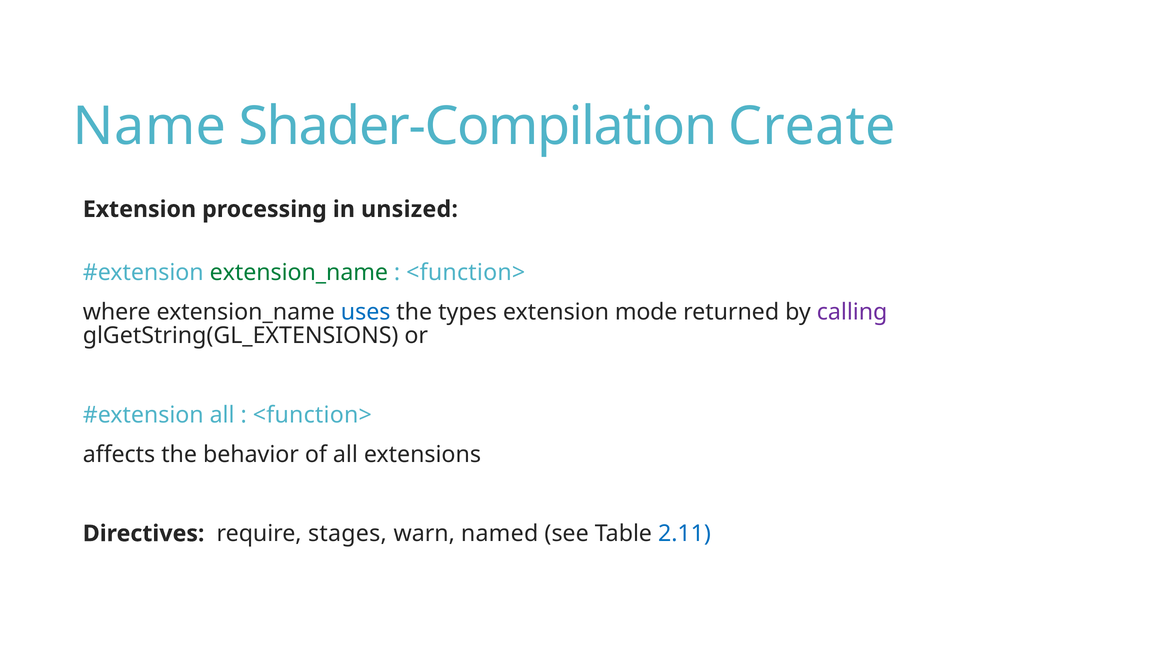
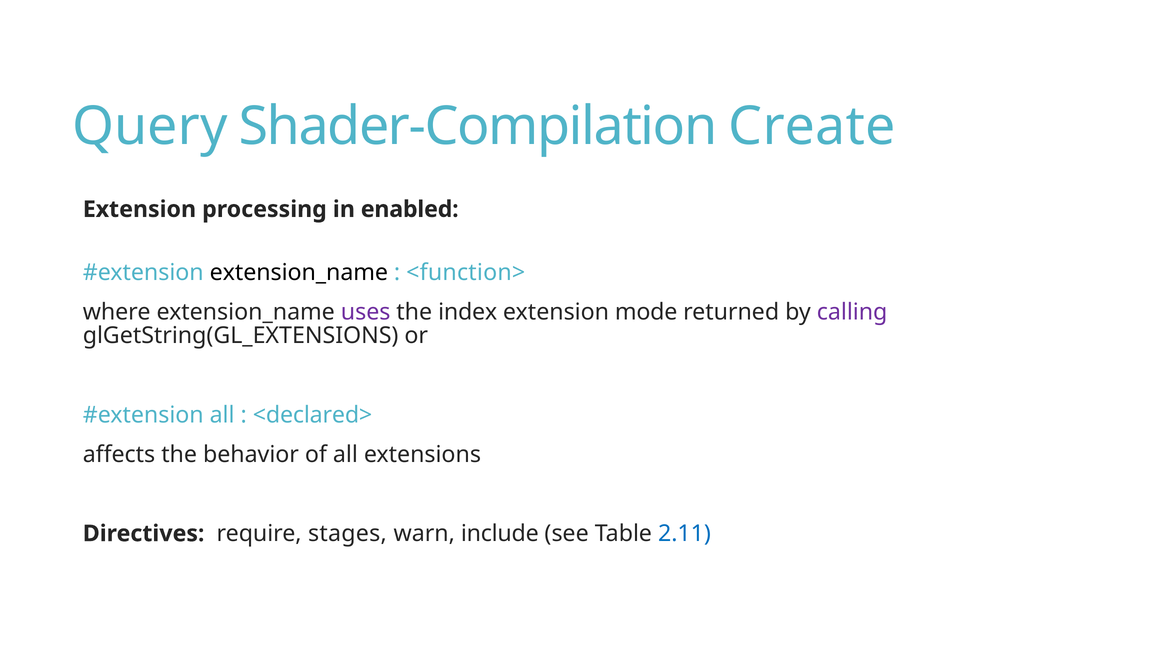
Name: Name -> Query (150, 127)
unsized: unsized -> enabled (410, 209)
extension_name colour: green -> black (299, 273)
uses colour: blue -> purple (366, 312)
types: types -> index (468, 312)
<function>: <function> -> <declared> (313, 415)
named: named -> include (500, 534)
